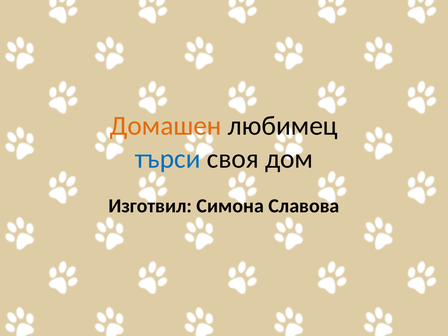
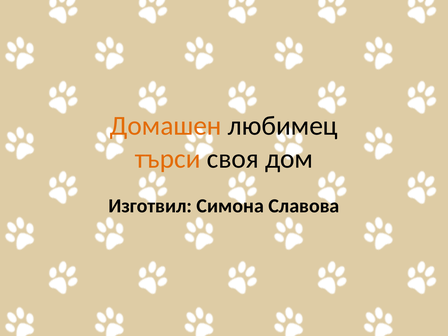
търси colour: blue -> orange (168, 159)
